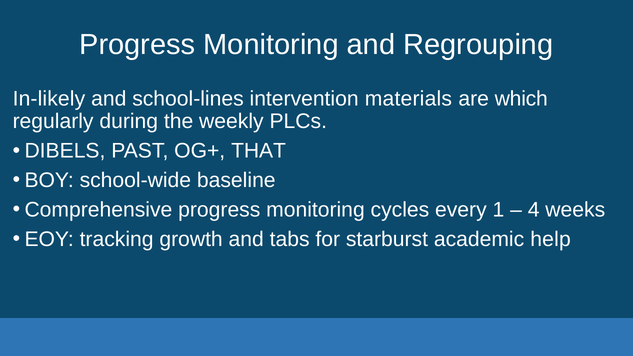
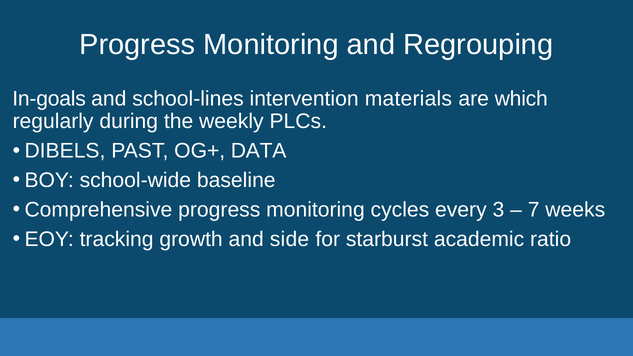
In-likely: In-likely -> In-goals (49, 99)
THAT: THAT -> DATA (259, 151)
1: 1 -> 3 (498, 210)
4: 4 -> 7 (534, 210)
tabs: tabs -> side (290, 239)
help: help -> ratio (551, 239)
